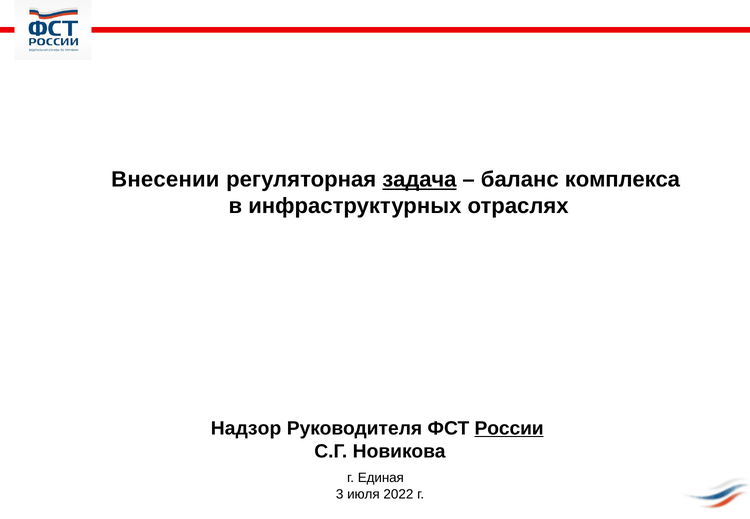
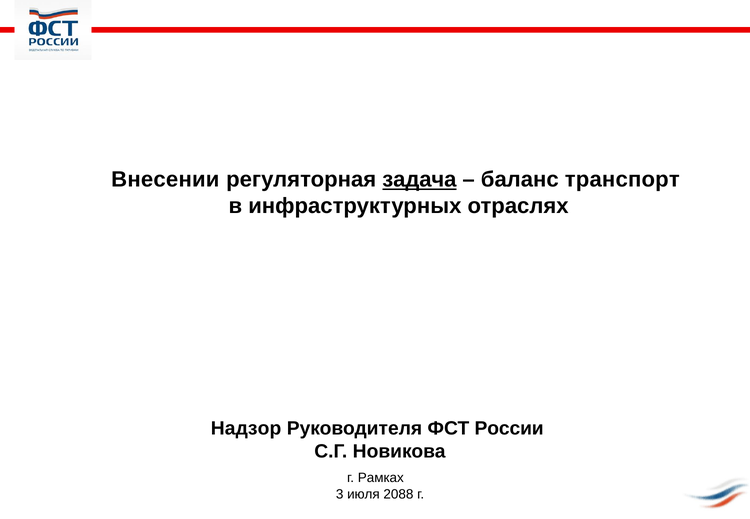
комплекса: комплекса -> транспорт (622, 180)
России underline: present -> none (509, 429)
Единая: Единая -> Рамках (381, 478)
2022: 2022 -> 2088 (398, 494)
